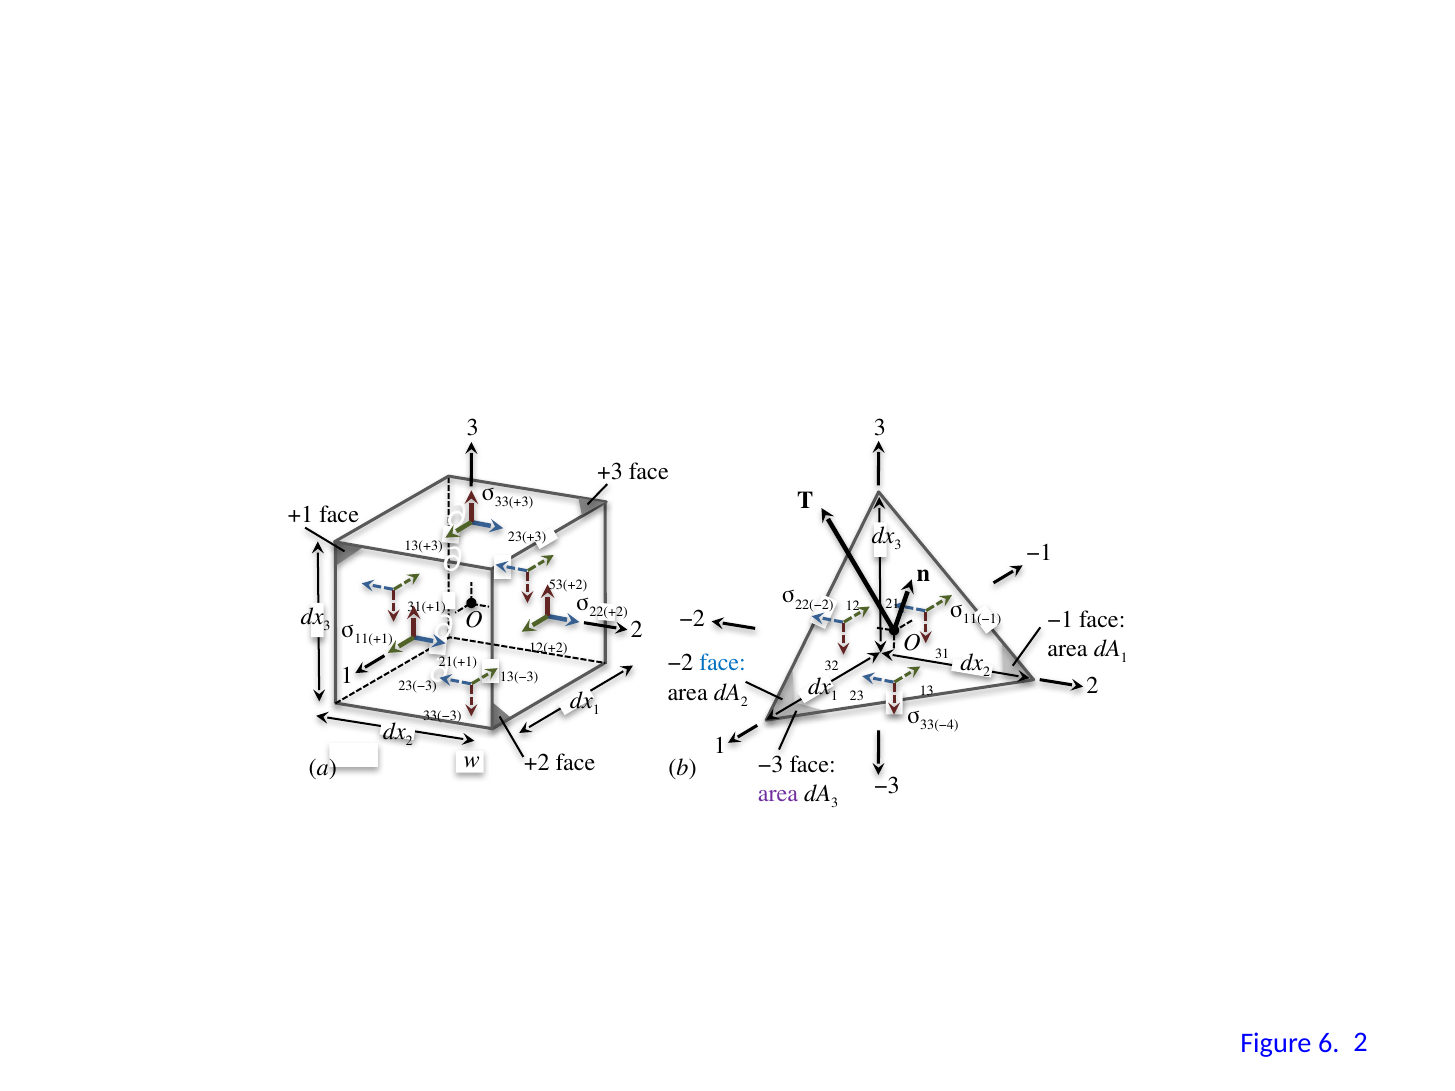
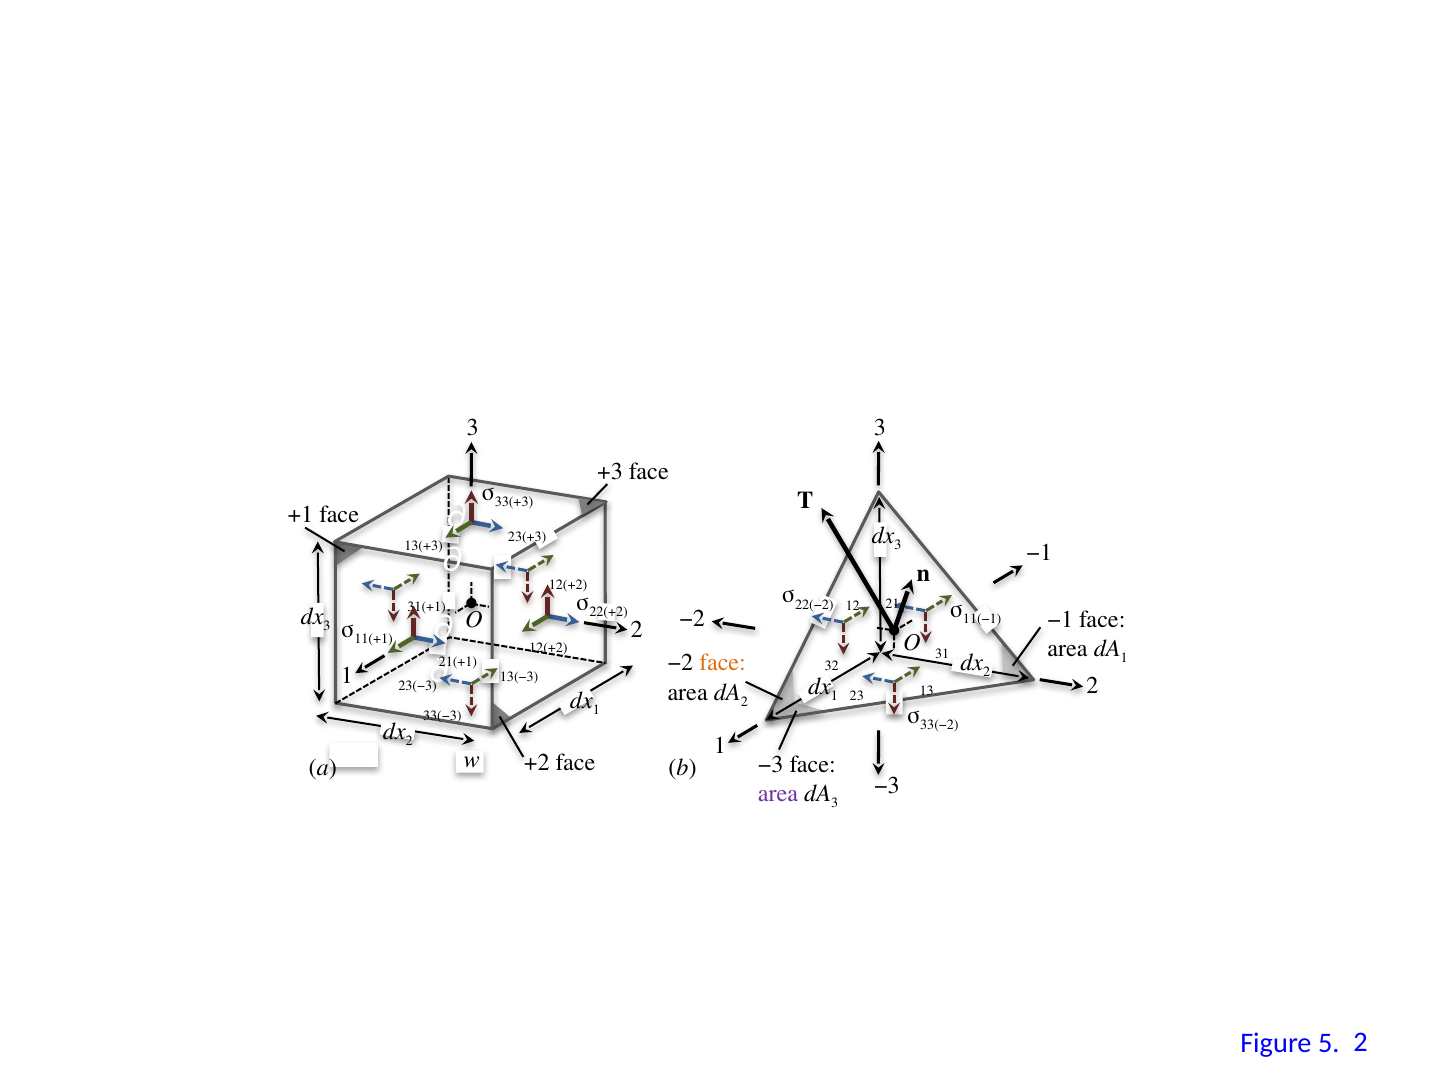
53(+2: 53(+2 -> 12(+2 (568, 585)
face colour: blue -> orange (723, 663)
33(−4: 33(−4 -> 33(−2 (939, 725)
6: 6 -> 5 (1329, 1043)
